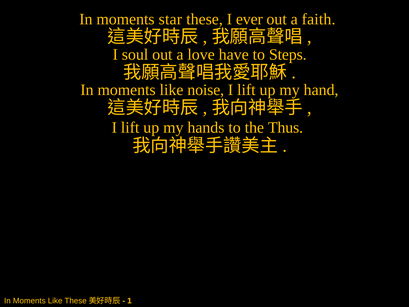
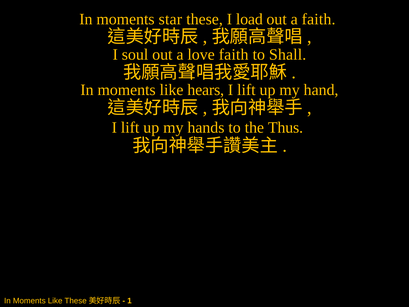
ever: ever -> load (249, 19)
love have: have -> faith (234, 55)
Steps: Steps -> Shall (288, 55)
noise: noise -> hears (206, 90)
